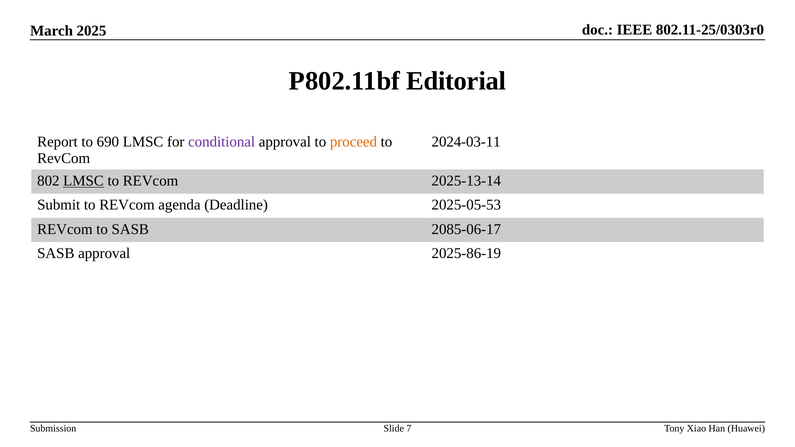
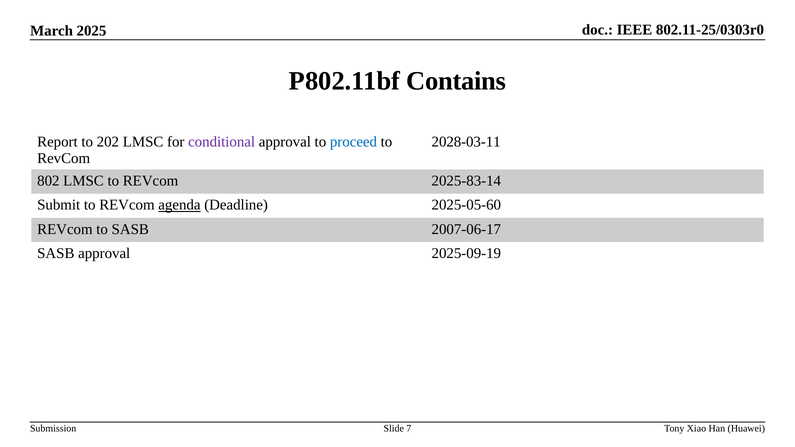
Editorial: Editorial -> Contains (456, 81)
690: 690 -> 202 (108, 142)
proceed colour: orange -> blue (353, 142)
2024-03-11: 2024-03-11 -> 2028-03-11 (466, 142)
LMSC underline: present -> none (84, 181)
2025-13-14: 2025-13-14 -> 2025-83-14 (466, 181)
agenda underline: none -> present (179, 205)
2025-05-53: 2025-05-53 -> 2025-05-60 (466, 205)
2085-06-17: 2085-06-17 -> 2007-06-17 (466, 229)
2025-86-19: 2025-86-19 -> 2025-09-19 (466, 253)
